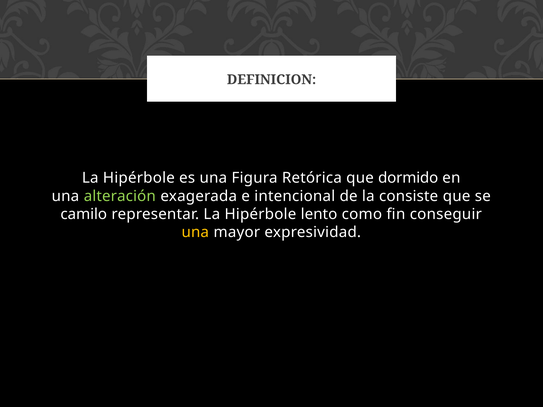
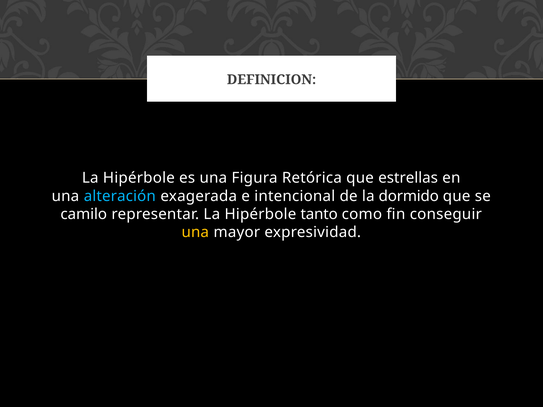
dormido: dormido -> estrellas (408, 178)
alteración colour: light green -> light blue (120, 196)
consiste: consiste -> dormido (409, 196)
lento: lento -> tanto (319, 214)
